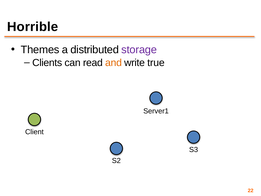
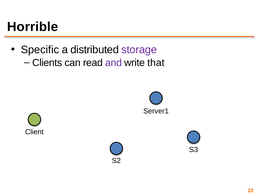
Themes: Themes -> Specific (40, 50)
and colour: orange -> purple (113, 63)
true: true -> that (156, 63)
